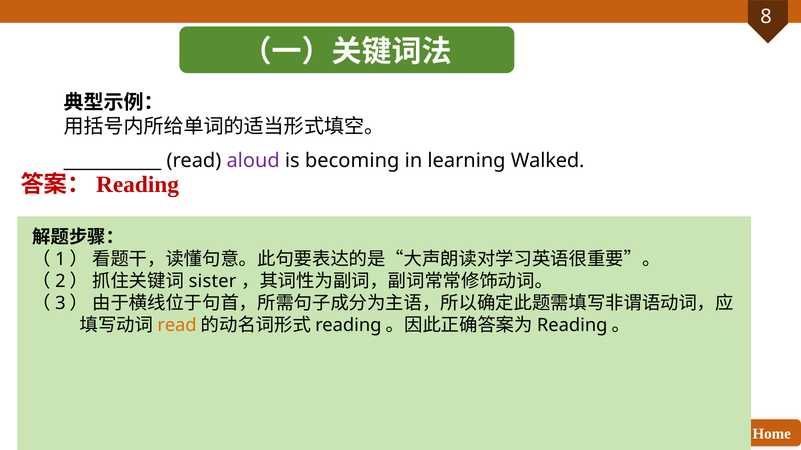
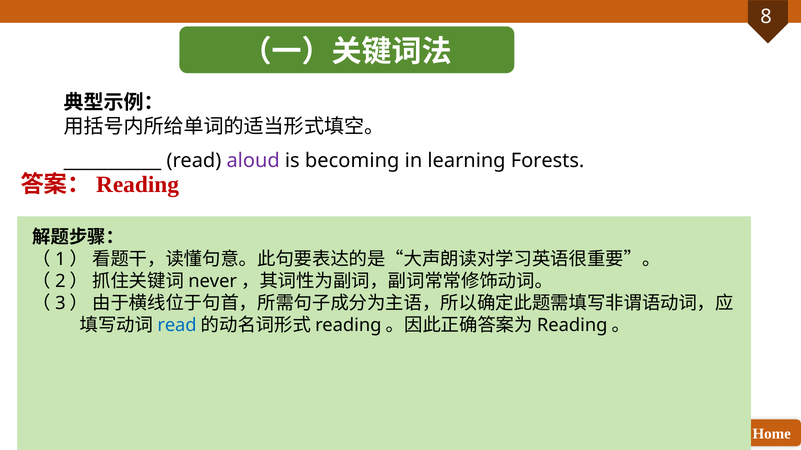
Walked: Walked -> Forests (548, 161)
sister: sister -> never (213, 281)
read colour: orange -> blue (177, 325)
